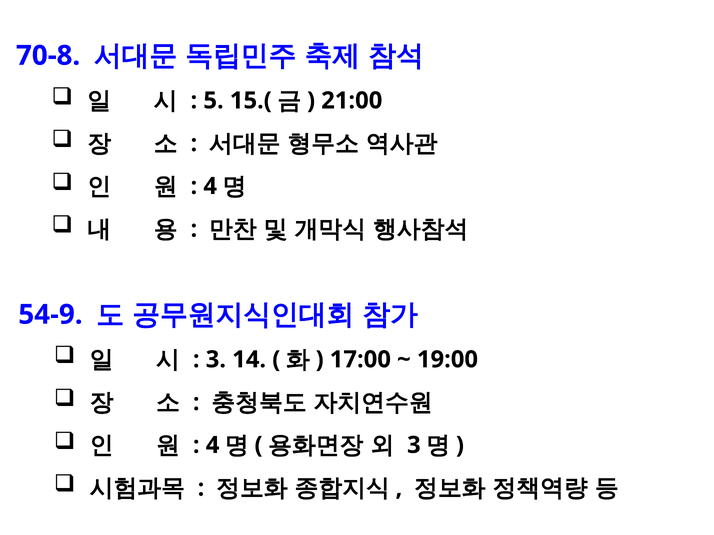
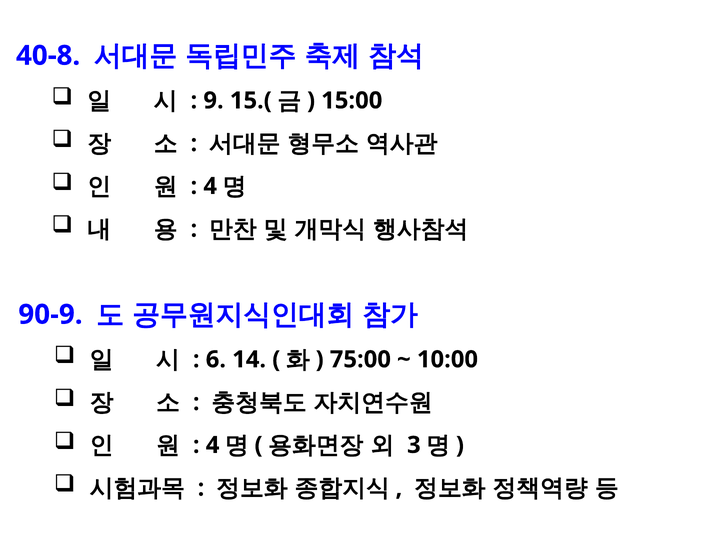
70-8: 70-8 -> 40-8 (48, 56)
5: 5 -> 9 (214, 101)
21:00: 21:00 -> 15:00 (352, 101)
54-9: 54-9 -> 90-9 (50, 315)
3: 3 -> 6 (216, 360)
17:00: 17:00 -> 75:00 (360, 360)
19:00: 19:00 -> 10:00 (447, 360)
